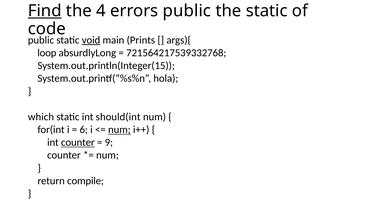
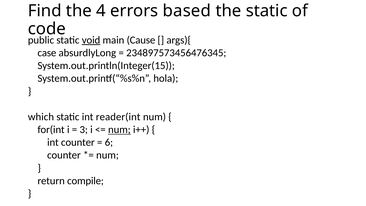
Find underline: present -> none (45, 11)
errors public: public -> based (187, 11)
Prints: Prints -> Cause (141, 40)
loop: loop -> case (47, 53)
721564217539332768: 721564217539332768 -> 234897573456476345 (176, 53)
should(int: should(int -> reader(int (118, 117)
6: 6 -> 3 (84, 130)
counter underline: present -> none (78, 142)
9: 9 -> 6 (109, 142)
